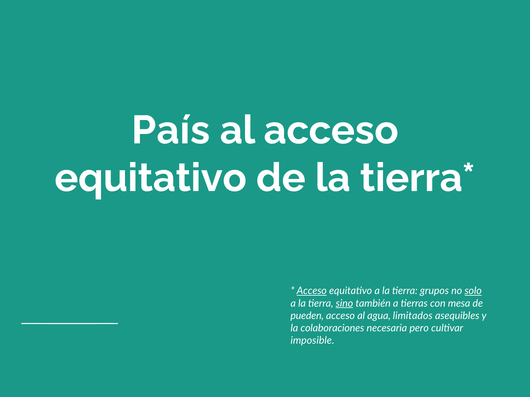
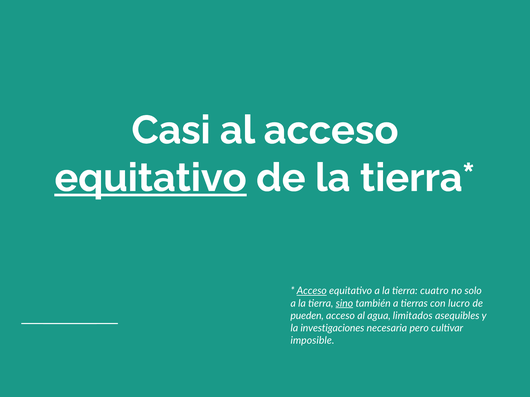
País: País -> Casi (171, 130)
equitativo underline: none -> present (151, 178)
grupos: grupos -> cuatro (434, 291)
solo underline: present -> none (473, 291)
mesa: mesa -> lucro (459, 304)
colaboraciones: colaboraciones -> investigaciones (332, 328)
